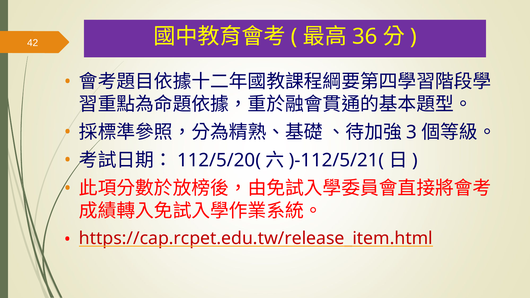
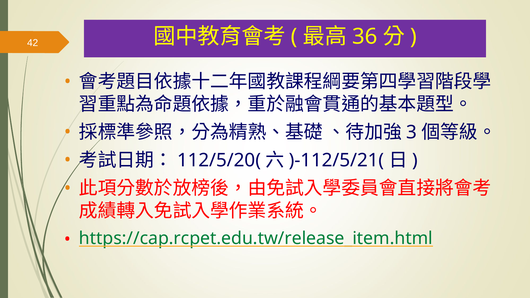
https://cap.rcpet.edu.tw/release_item.html colour: red -> green (256, 238)
